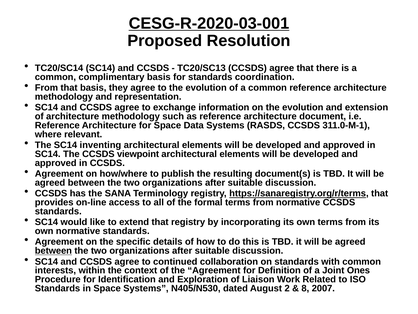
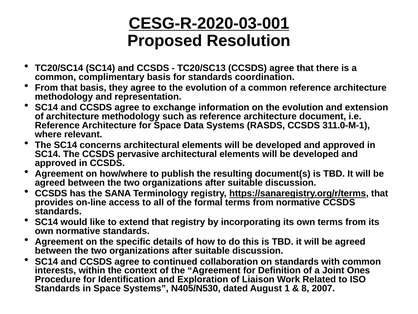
inventing: inventing -> concerns (100, 145)
viewpoint: viewpoint -> pervasive (138, 154)
between underline: present -> none (53, 250)
2: 2 -> 1 (287, 288)
